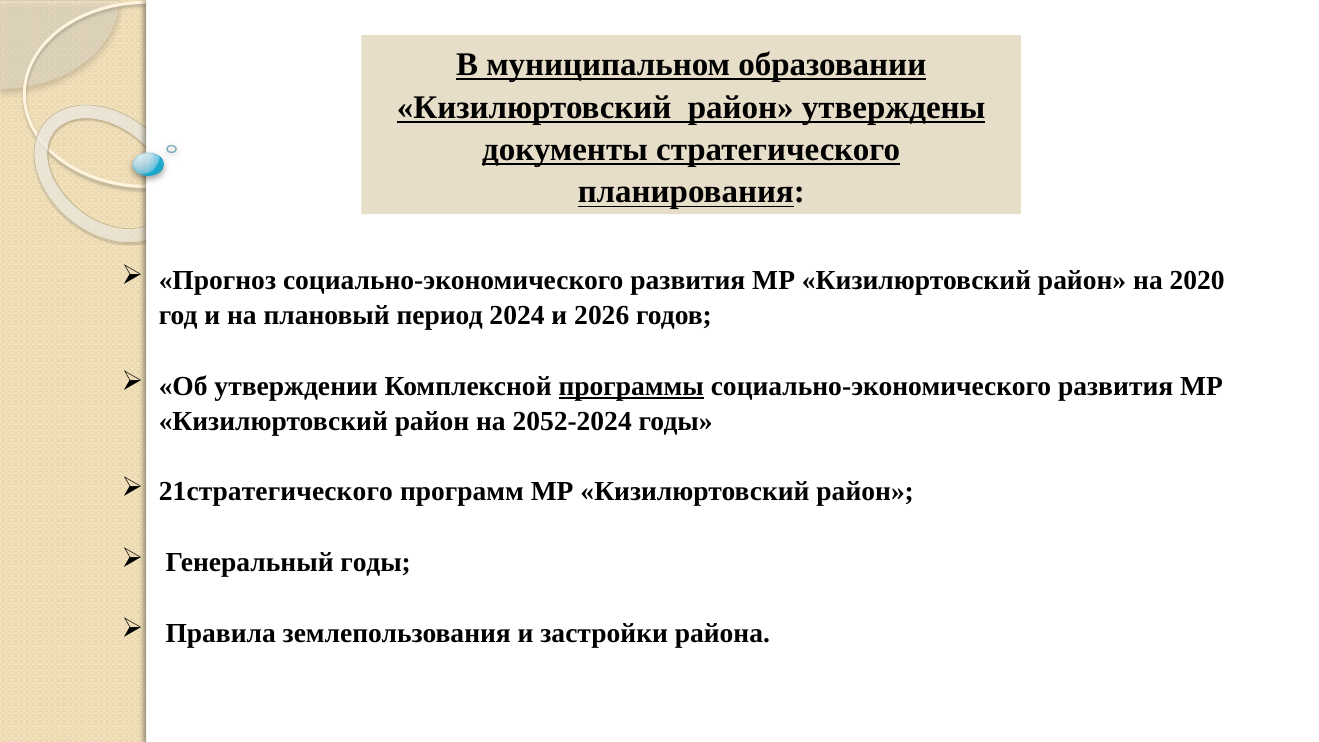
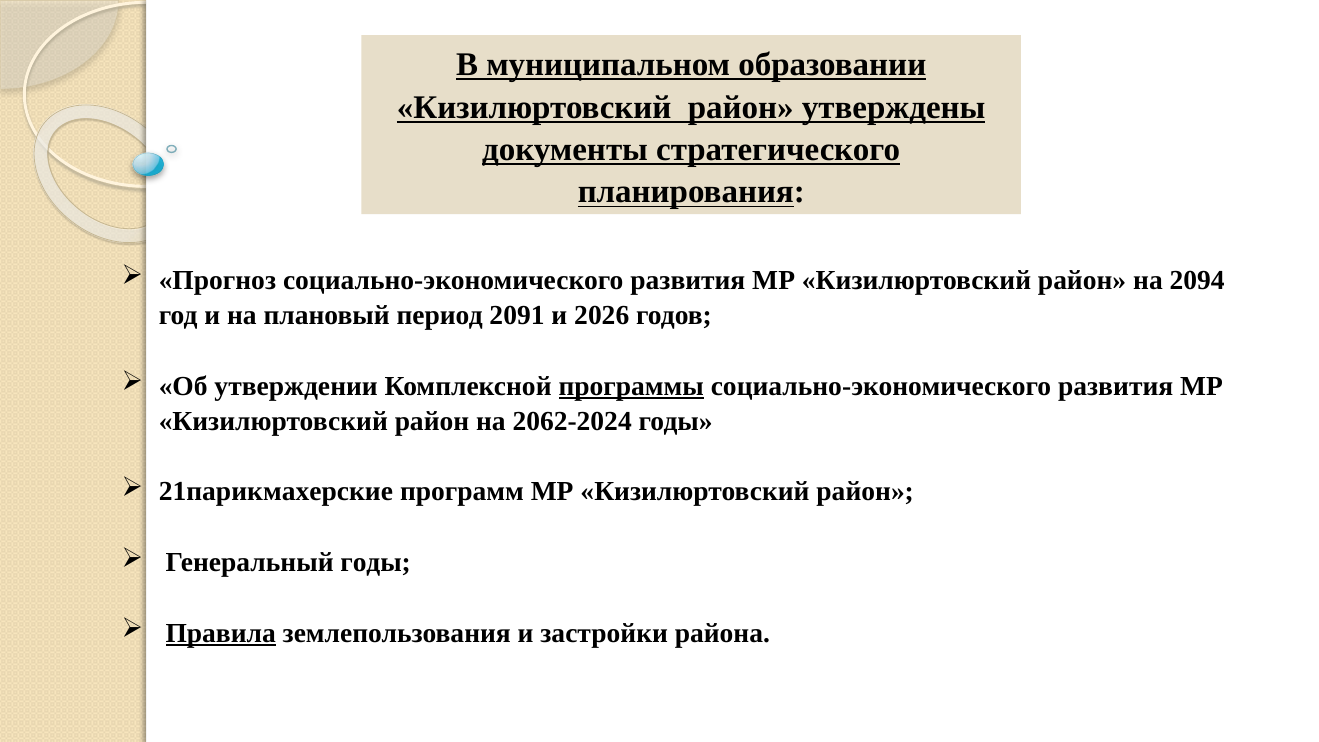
2020: 2020 -> 2094 (1197, 280)
2024: 2024 -> 2091 (517, 315)
2052-2024: 2052-2024 -> 2062-2024 (572, 421)
21стратегического: 21стратегического -> 21парикмахерские (276, 492)
Правила underline: none -> present (221, 633)
